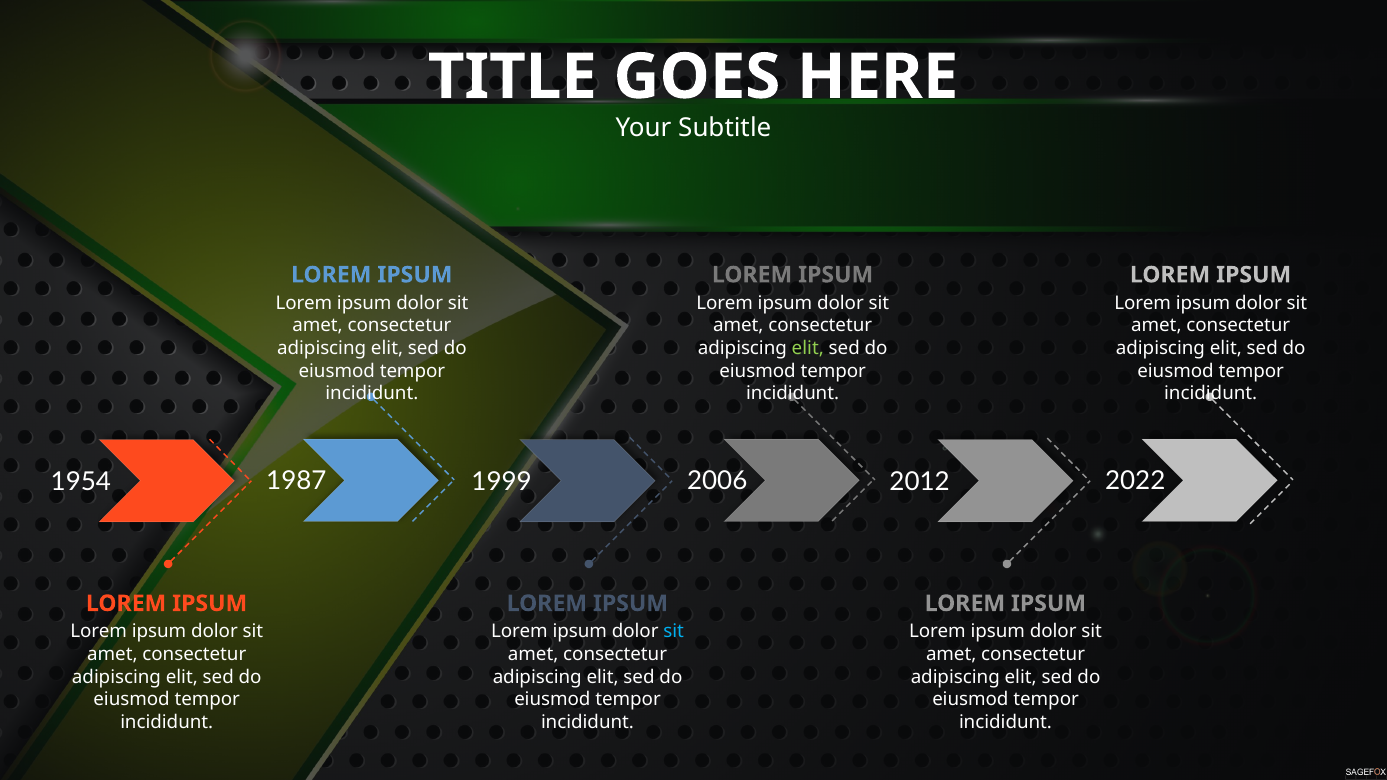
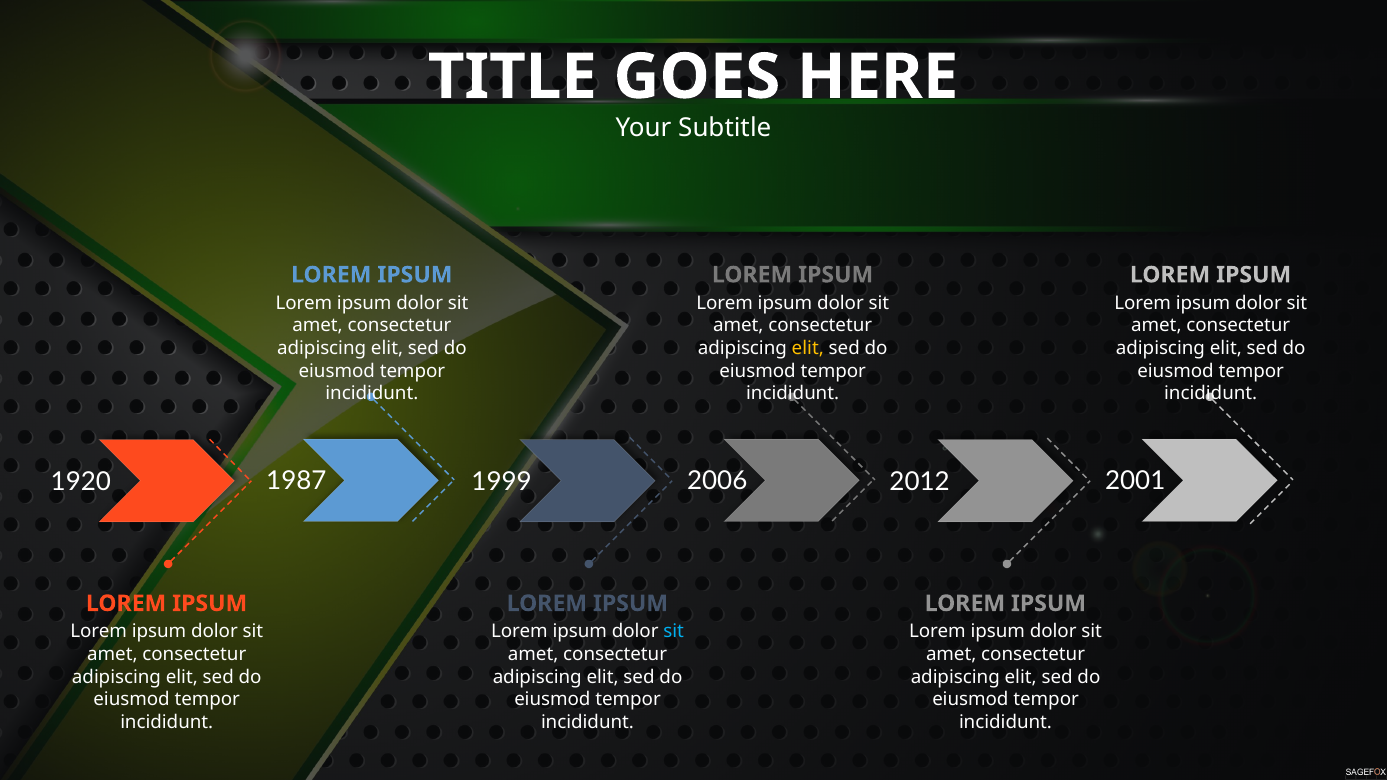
elit colour: light green -> yellow (808, 348)
1954: 1954 -> 1920 (81, 482)
2022: 2022 -> 2001 (1135, 482)
